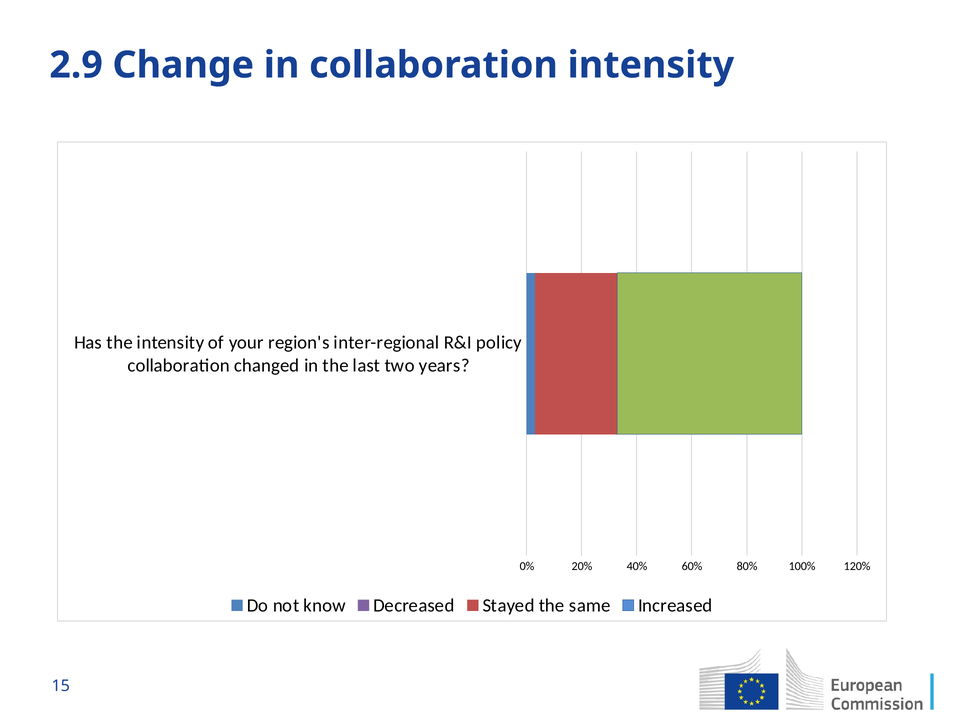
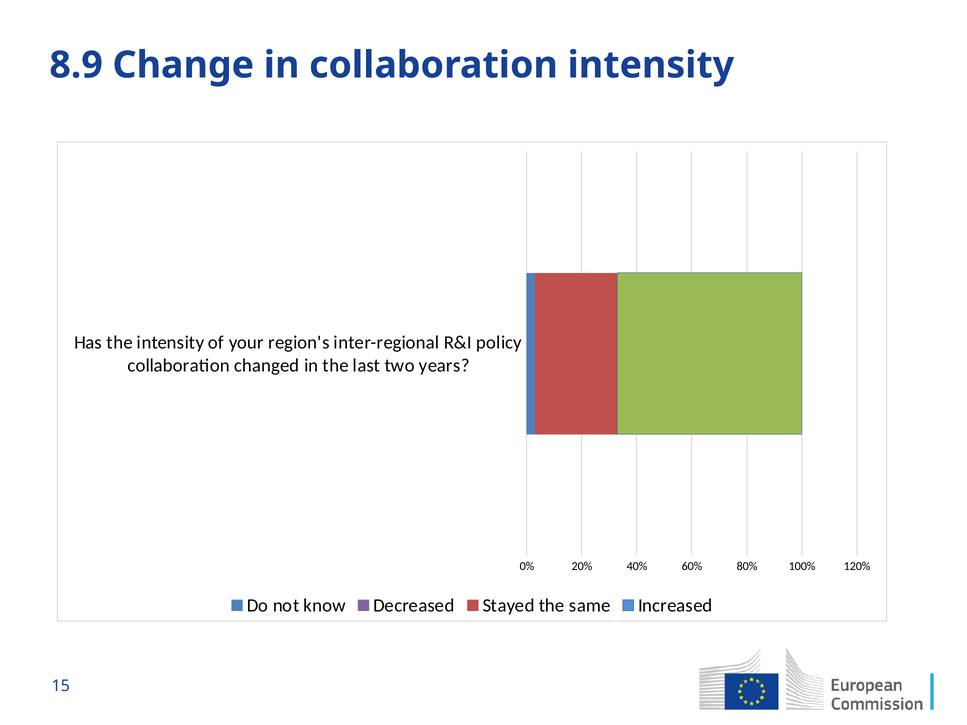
2.9: 2.9 -> 8.9 (76, 65)
